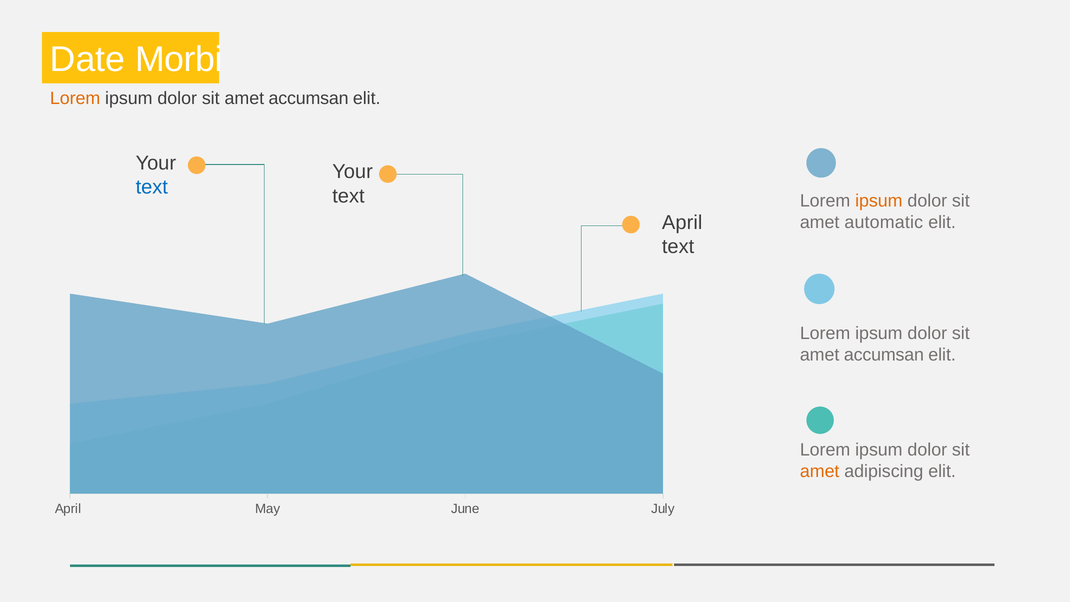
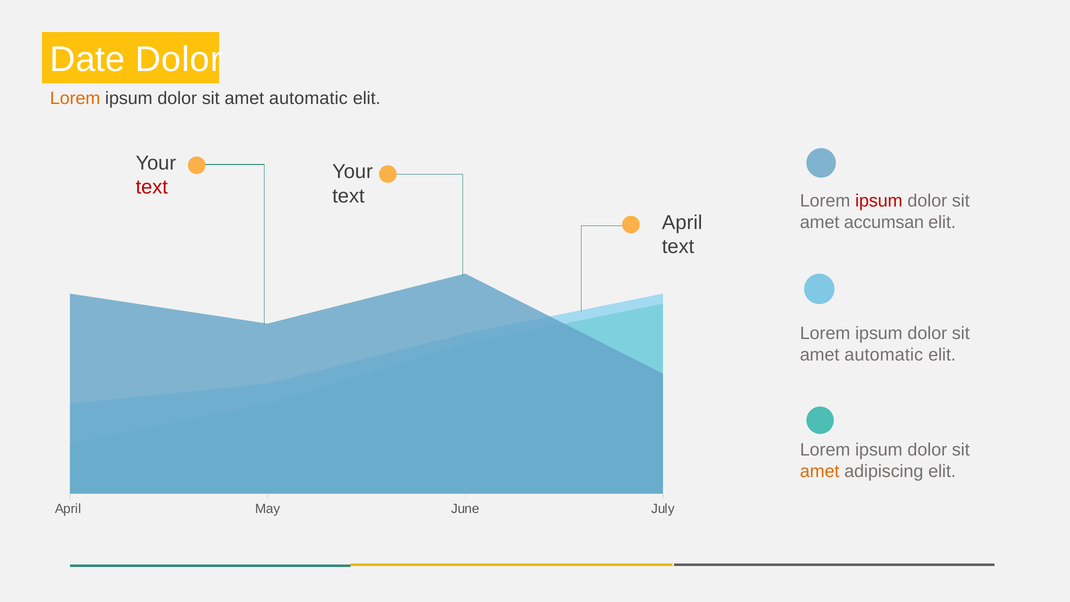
Date Morbi: Morbi -> Dolor (179, 60)
accumsan: accumsan -> automatic (308, 99)
text colour: blue -> red (152, 187)
ipsum colour: orange -> red (879, 201)
automatic: automatic -> accumsan (884, 222)
accumsan: accumsan -> automatic (884, 355)
